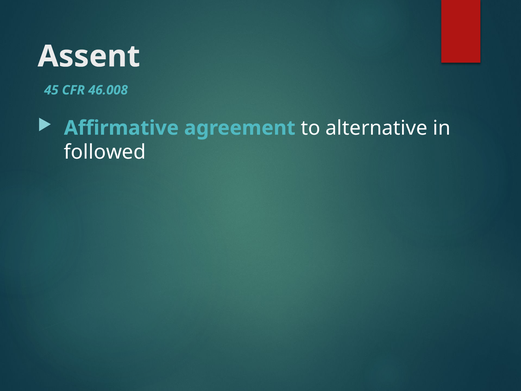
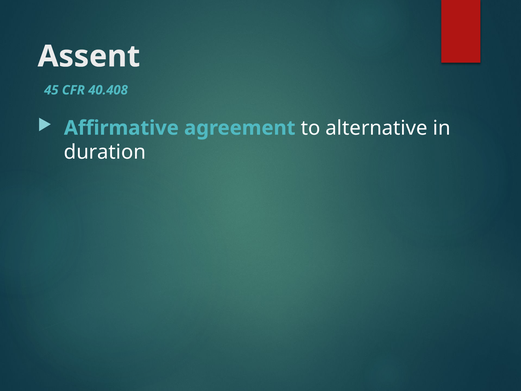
46.008: 46.008 -> 40.408 (108, 90)
followed: followed -> duration (105, 152)
